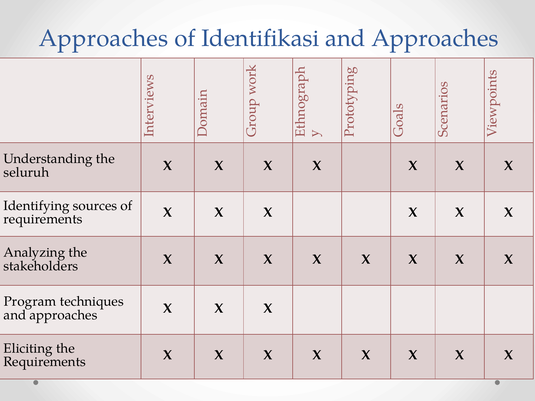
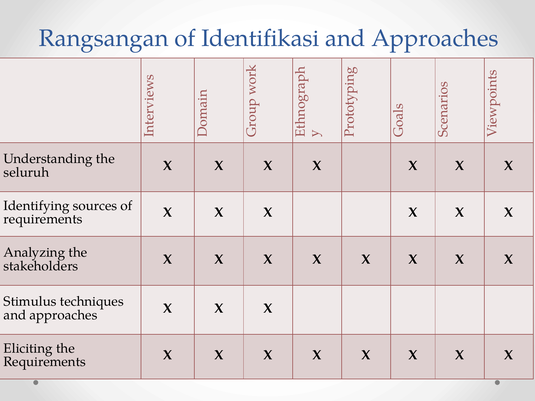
Approaches: Approaches -> Rangsangan (104, 38)
Program: Program -> Stimulus (30, 302)
